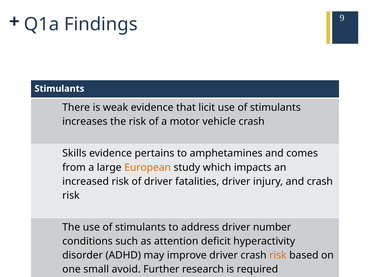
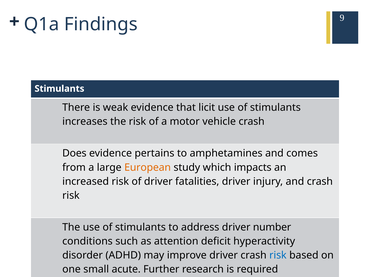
Skills: Skills -> Does (74, 154)
risk colour: orange -> blue (278, 256)
avoid: avoid -> acute (126, 270)
